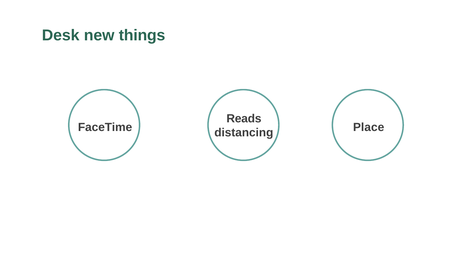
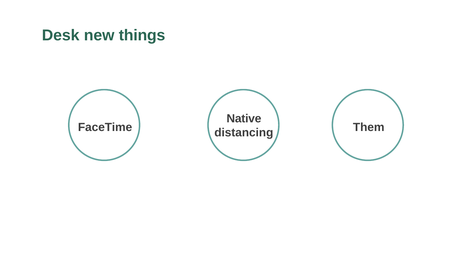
Reads: Reads -> Native (244, 119)
Place: Place -> Them (369, 128)
